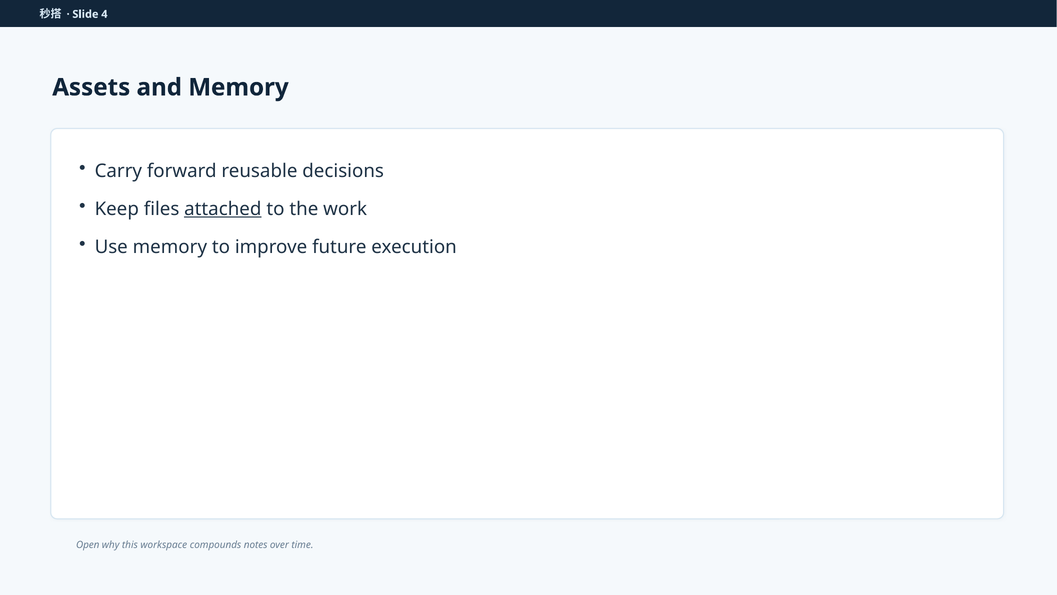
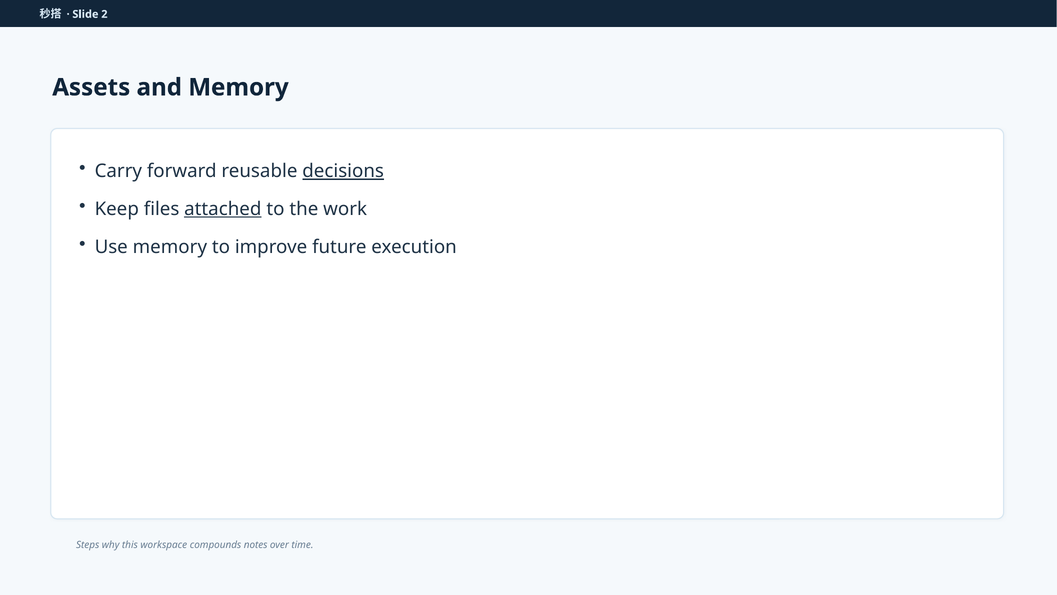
4: 4 -> 2 (104, 14)
decisions underline: none -> present (343, 171)
Open: Open -> Steps (88, 544)
